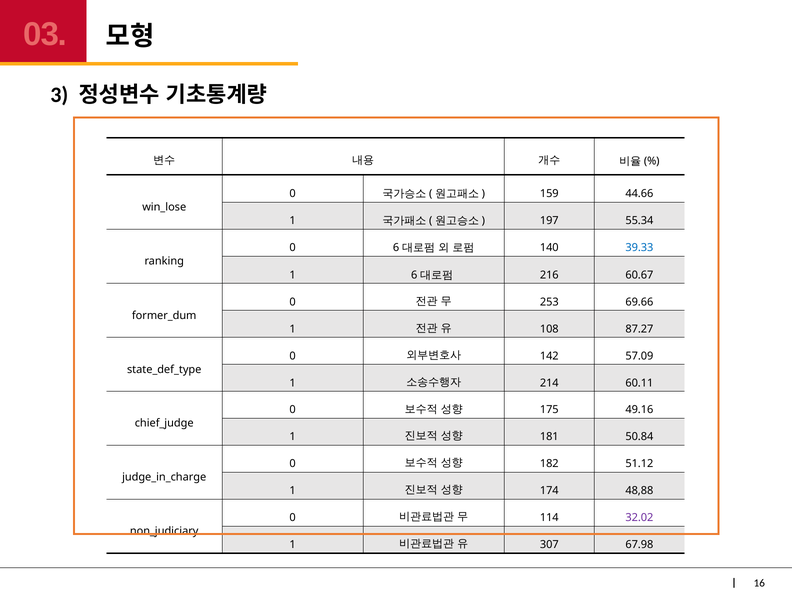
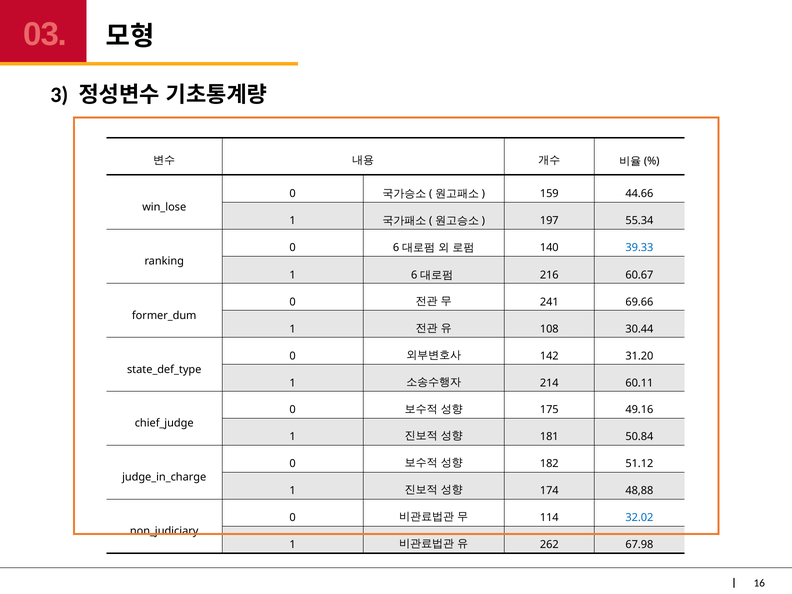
253: 253 -> 241 (549, 302)
87.27: 87.27 -> 30.44 (639, 329)
57.09: 57.09 -> 31.20 (639, 356)
32.02 colour: purple -> blue (639, 518)
307: 307 -> 262 (549, 545)
